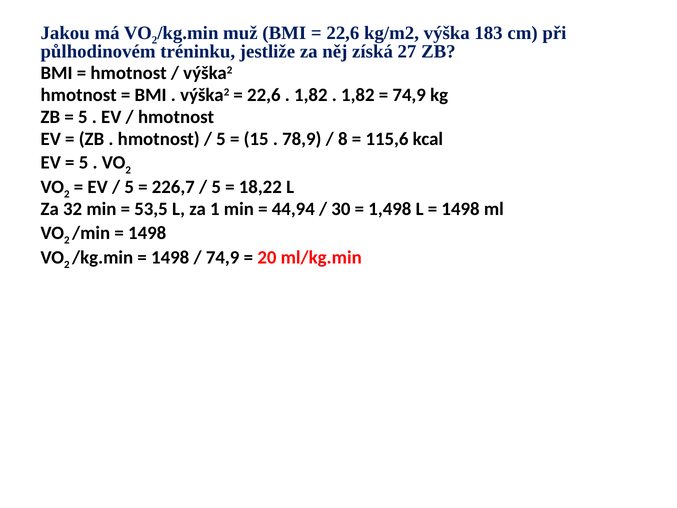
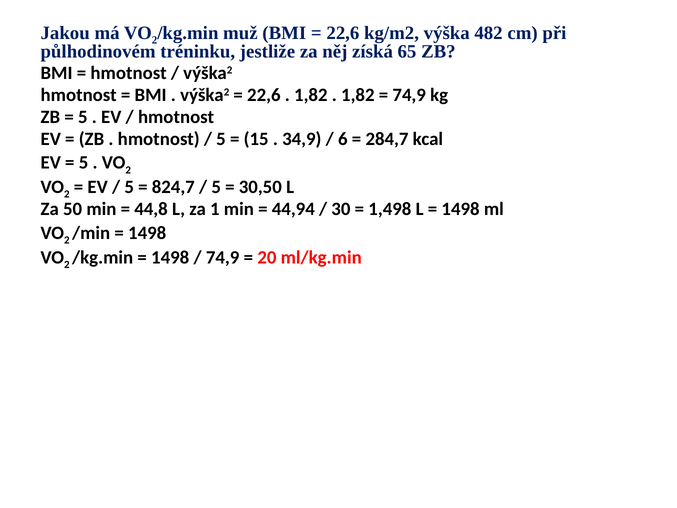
183: 183 -> 482 (489, 33)
27: 27 -> 65 (407, 51)
78,9: 78,9 -> 34,9 (302, 139)
8: 8 -> 6 (343, 139)
115,6: 115,6 -> 284,7 (387, 139)
226,7: 226,7 -> 824,7 (173, 187)
18,22: 18,22 -> 30,50 (260, 187)
32: 32 -> 50 (73, 209)
53,5: 53,5 -> 44,8 (151, 209)
